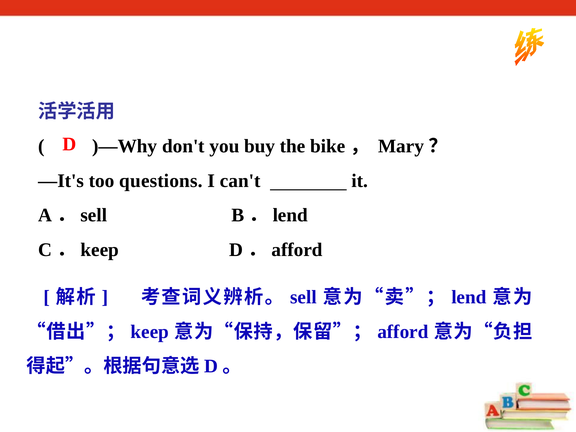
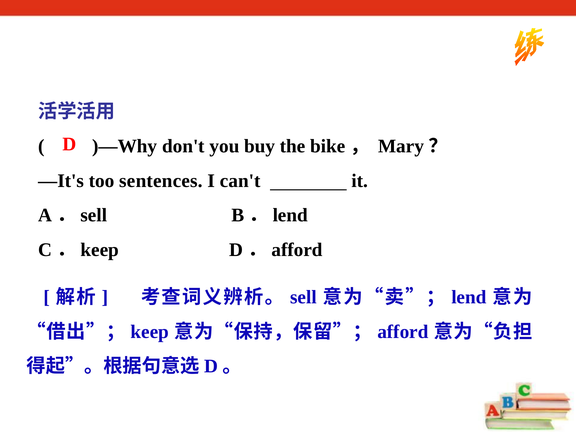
questions: questions -> sentences (161, 181)
